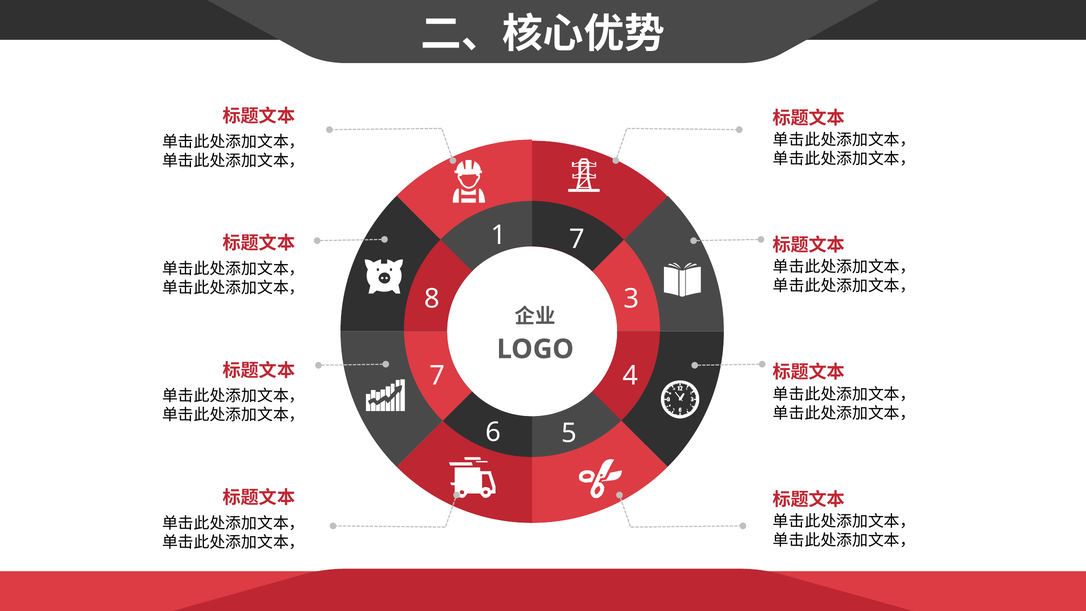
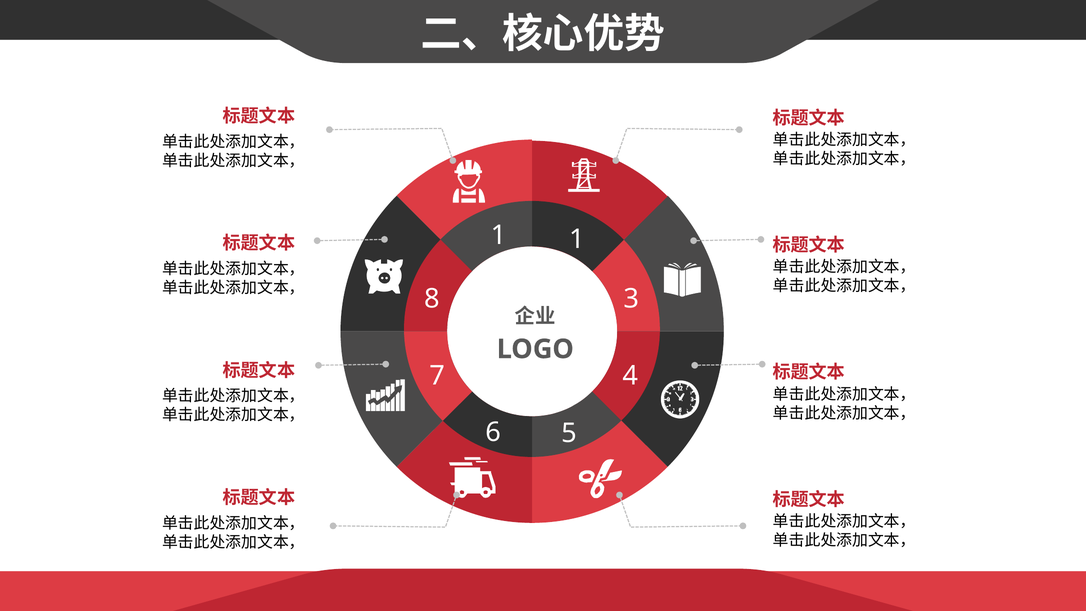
1 7: 7 -> 1 (577, 239)
